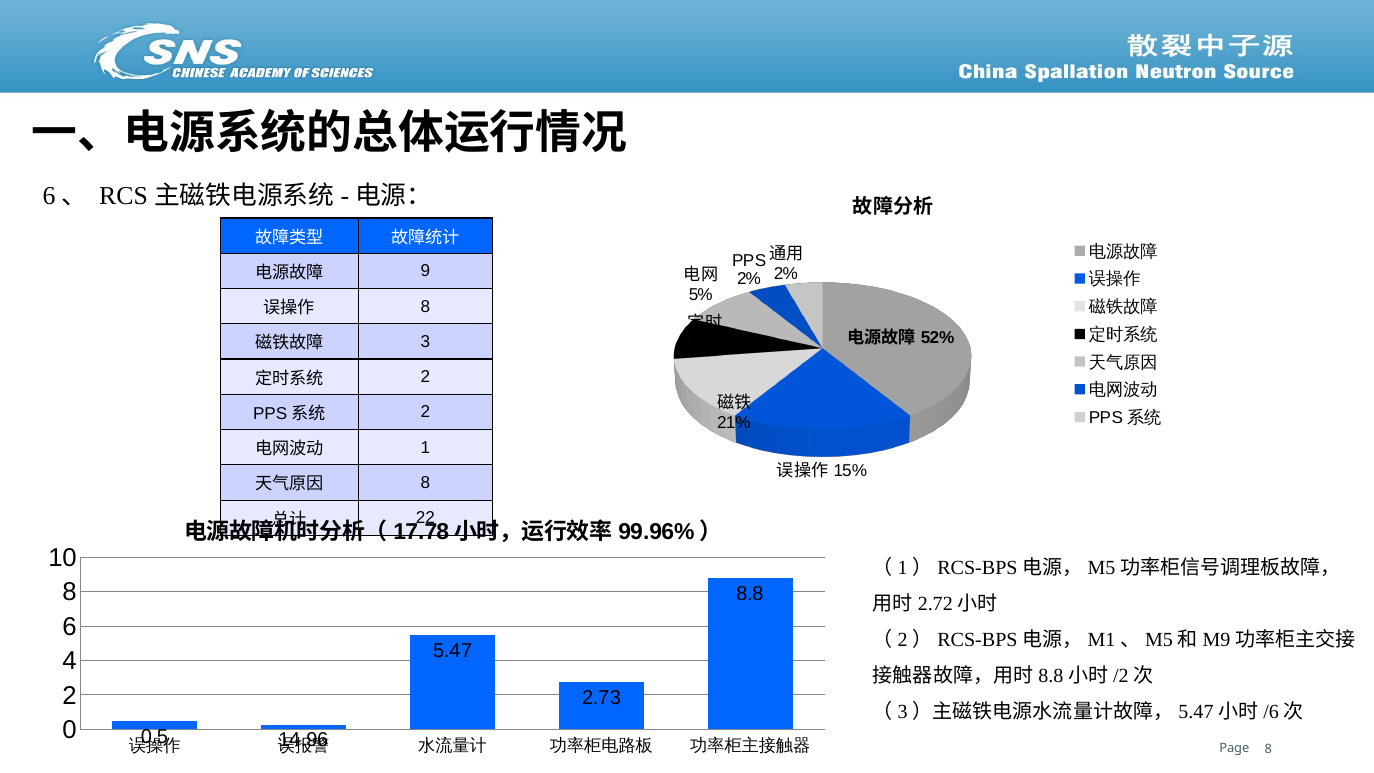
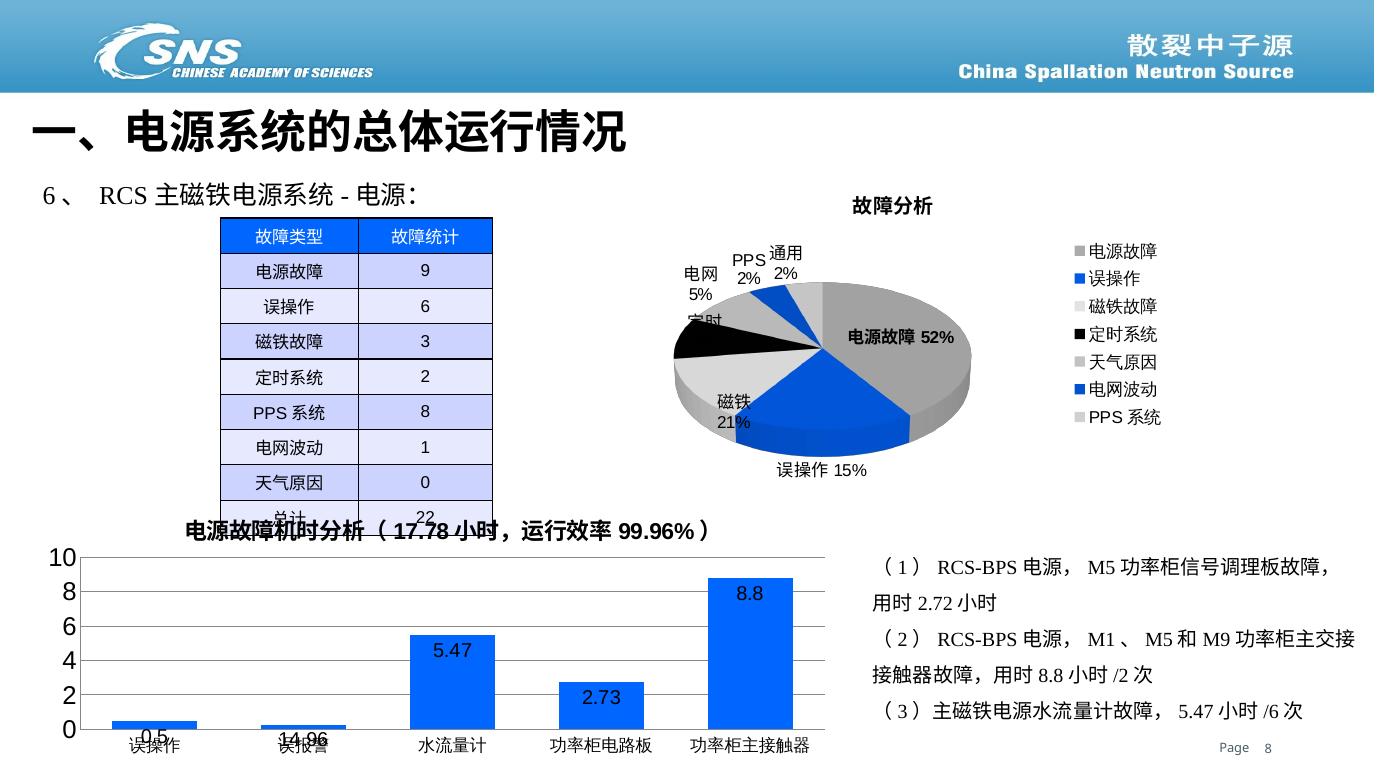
8: 8 -> 6 (425, 306)
2: 2 -> 8 (425, 412)
8: 8 -> 0 (425, 483)
